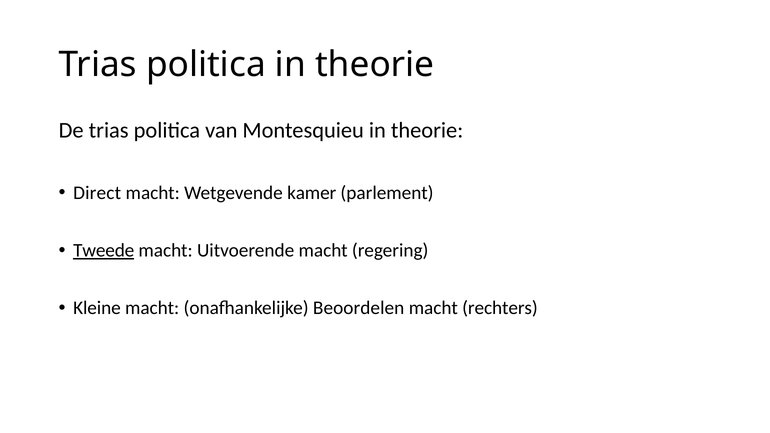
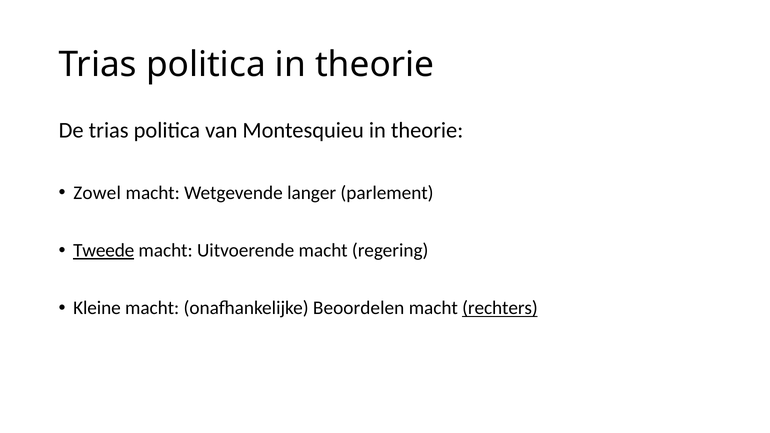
Direct: Direct -> Zowel (97, 193)
kamer: kamer -> langer (312, 193)
rechters underline: none -> present (500, 308)
